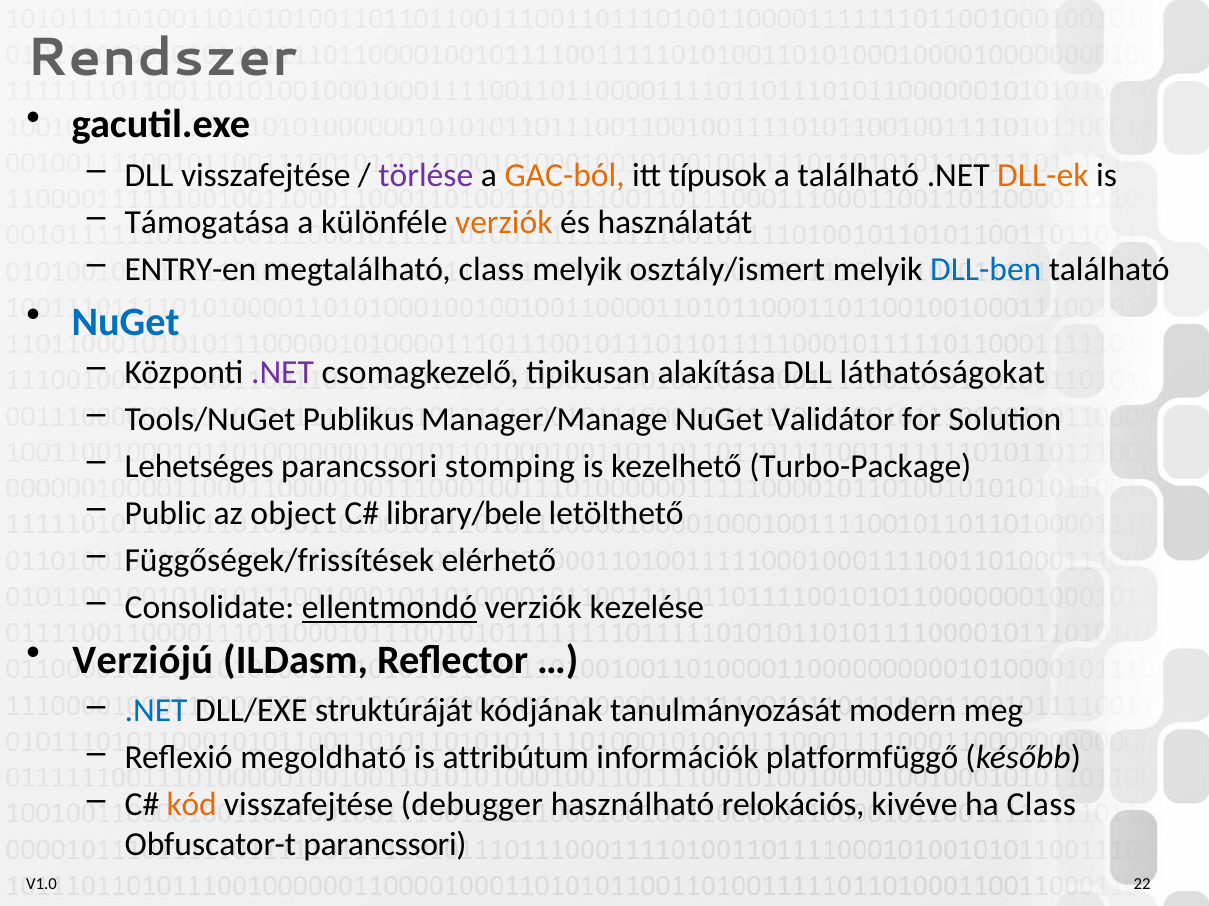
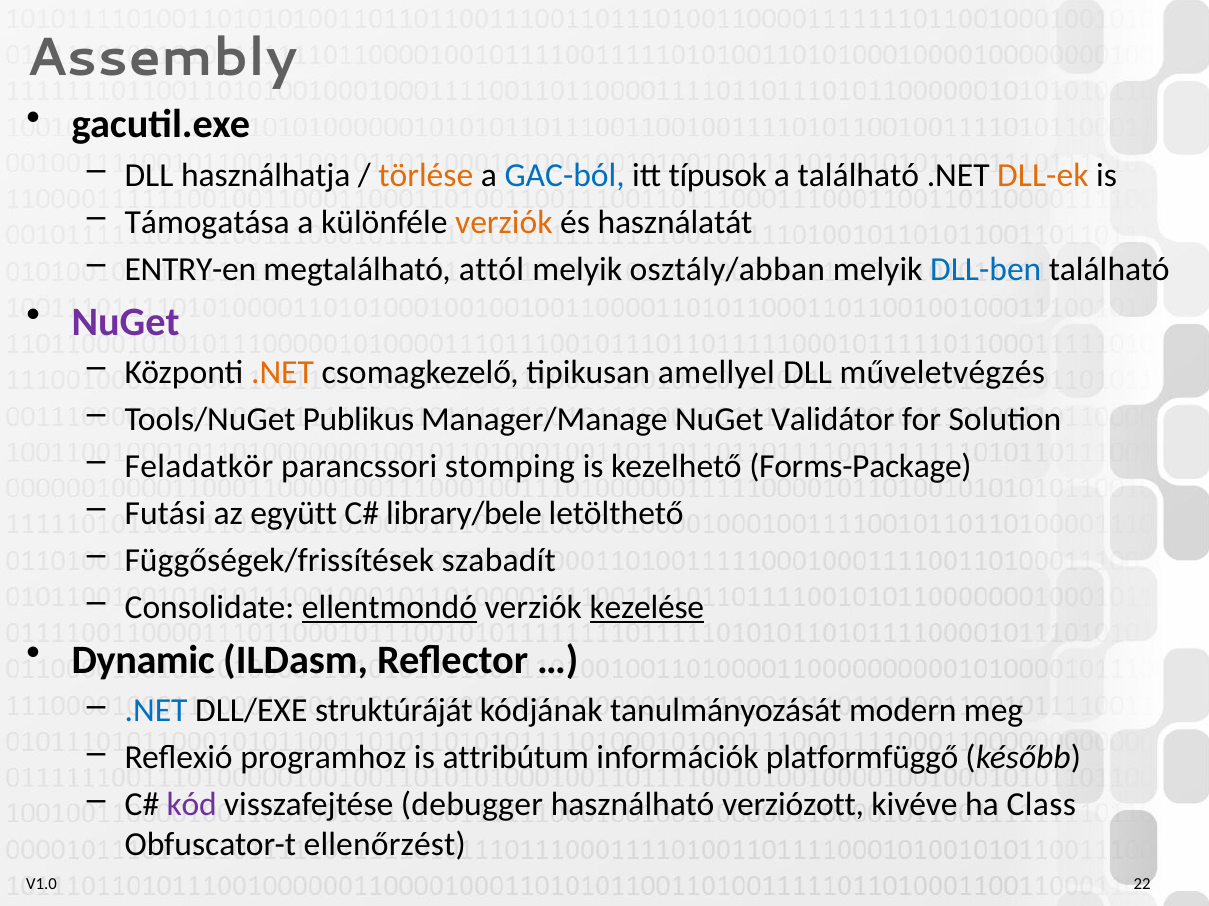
Rendszer: Rendszer -> Assembly (162, 57)
DLL visszafejtése: visszafejtése -> használhatja (266, 175)
törlése colour: purple -> orange (426, 175)
GAC-ból colour: orange -> blue (565, 175)
megtalálható class: class -> attól (491, 269)
osztály/ismert: osztály/ismert -> osztály/abban (727, 269)
NuGet colour: blue -> purple (126, 322)
.NET colour: purple -> orange (283, 373)
alakítása: alakítása -> amellyel (716, 373)
láthatóságokat: láthatóságokat -> műveletvégzés (942, 373)
Lehetséges: Lehetséges -> Feladatkör (199, 467)
Turbo-Package: Turbo-Package -> Forms-Package (860, 467)
Public: Public -> Futási (165, 514)
object: object -> együtt (294, 514)
elérhető: elérhető -> szabadít (499, 561)
kezelése underline: none -> present (647, 608)
Verziójú: Verziójú -> Dynamic (143, 661)
megoldható: megoldható -> programhoz (323, 758)
kód colour: orange -> purple (192, 805)
relokációs: relokációs -> verziózott (793, 805)
Obfuscator-t parancssori: parancssori -> ellenőrzést (385, 846)
